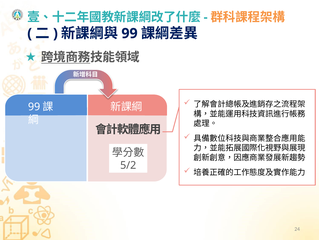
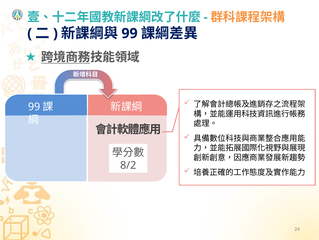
5/2: 5/2 -> 8/2 (128, 165)
